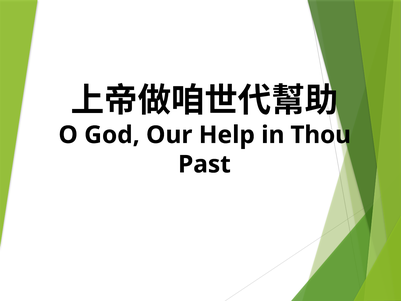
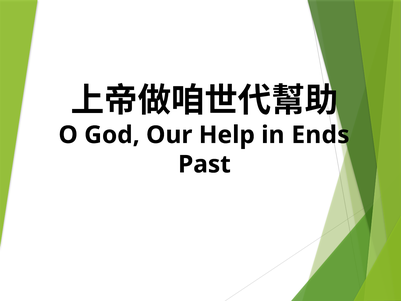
Thou: Thou -> Ends (320, 135)
